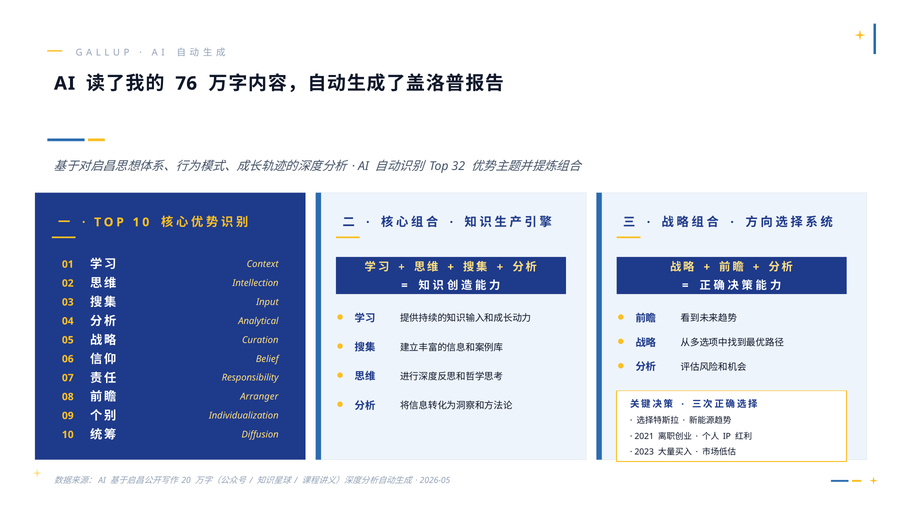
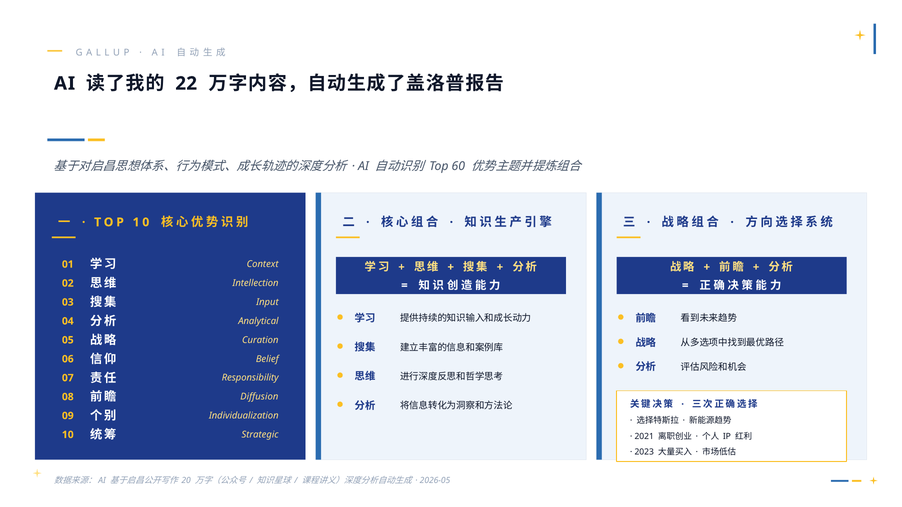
76: 76 -> 22 (186, 84)
32: 32 -> 60 (458, 167)
Arranger: Arranger -> Diffusion (259, 397)
Diffusion: Diffusion -> Strategic (260, 435)
